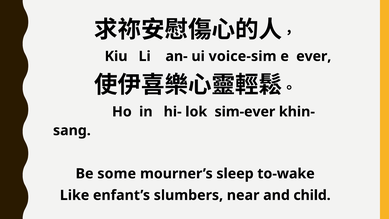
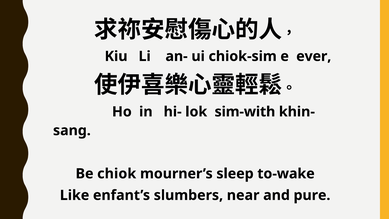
voice-sim: voice-sim -> chiok-sim (243, 56)
sim-ever: sim-ever -> sim-with (245, 112)
some: some -> chiok (117, 174)
child: child -> pure (312, 195)
